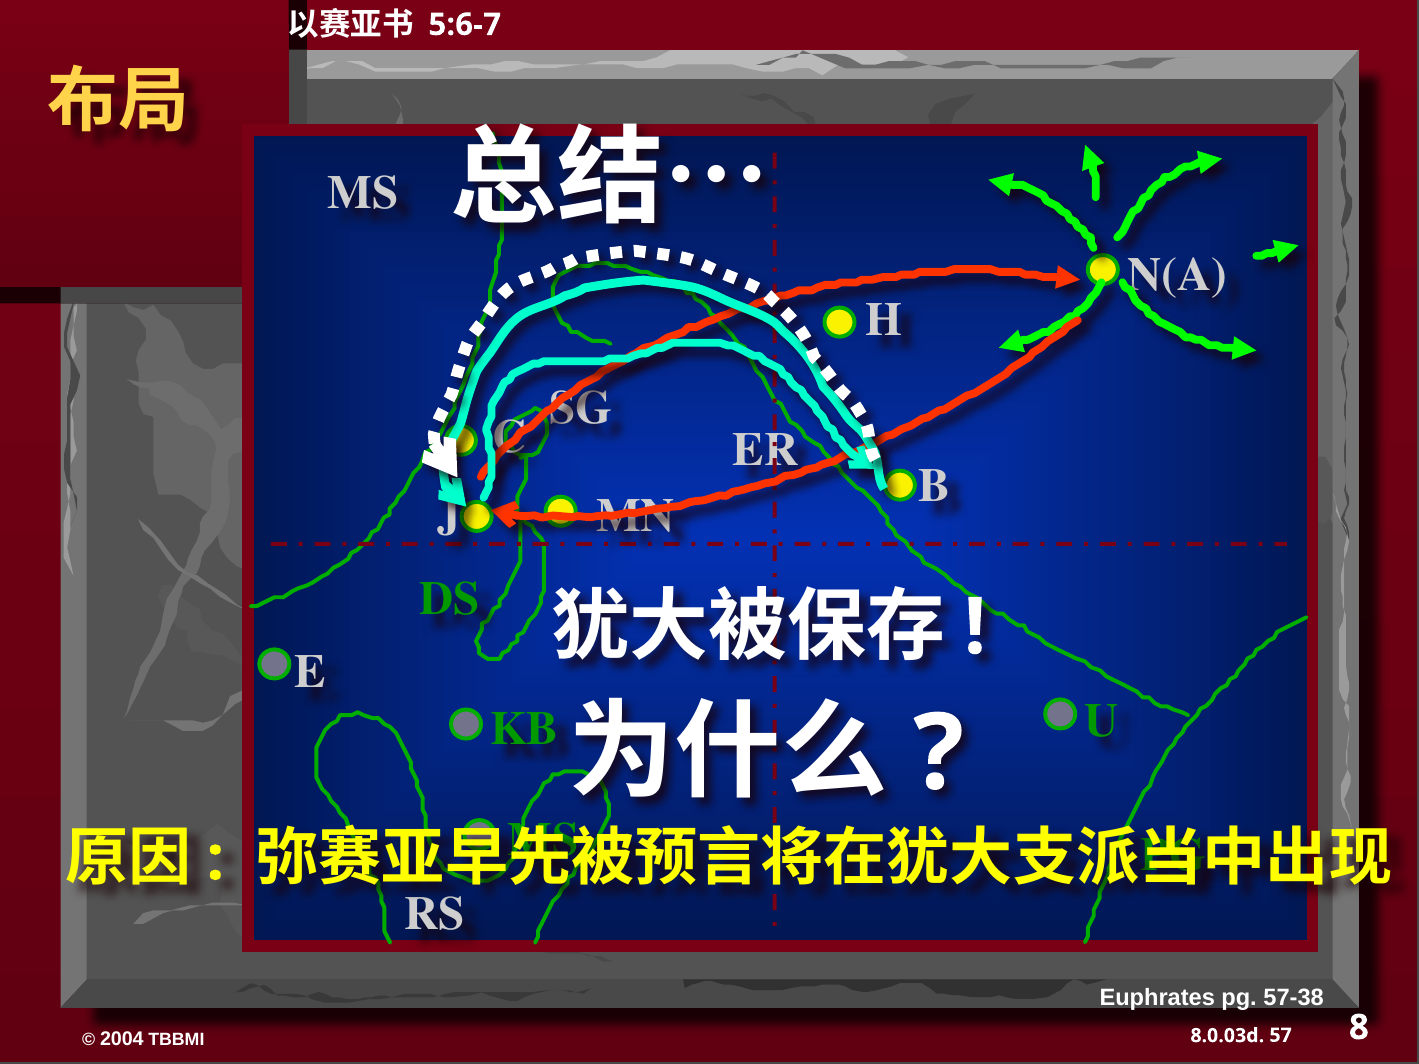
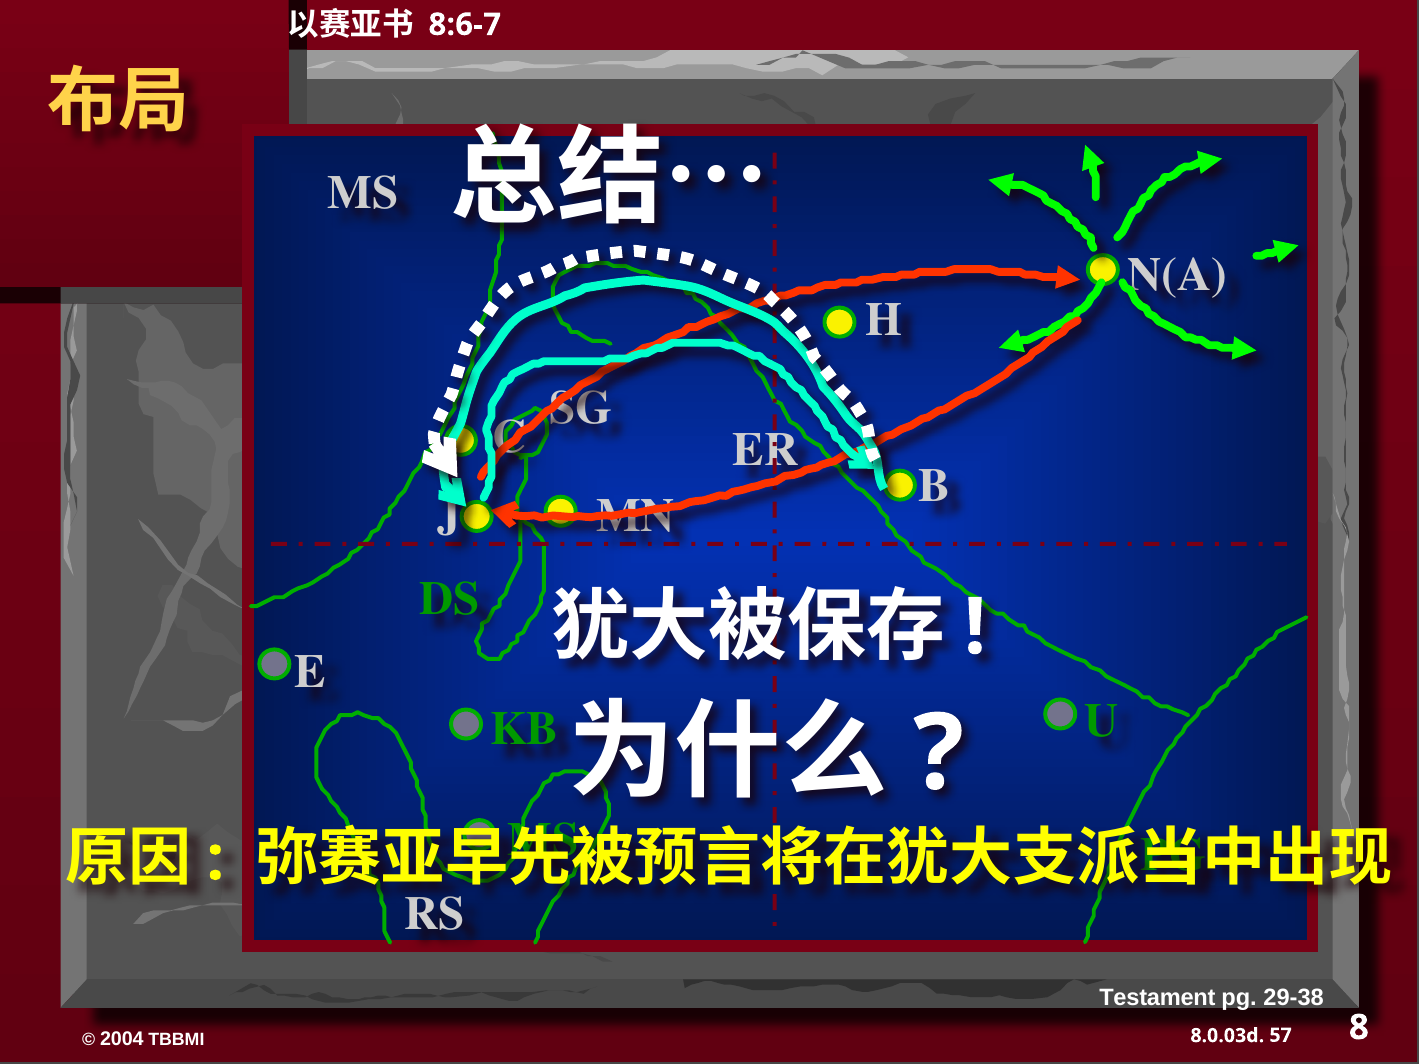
5:6-7: 5:6-7 -> 8:6-7 (465, 25)
Euphrates: Euphrates -> Testament (1157, 998)
57-38: 57-38 -> 29-38 (1294, 998)
